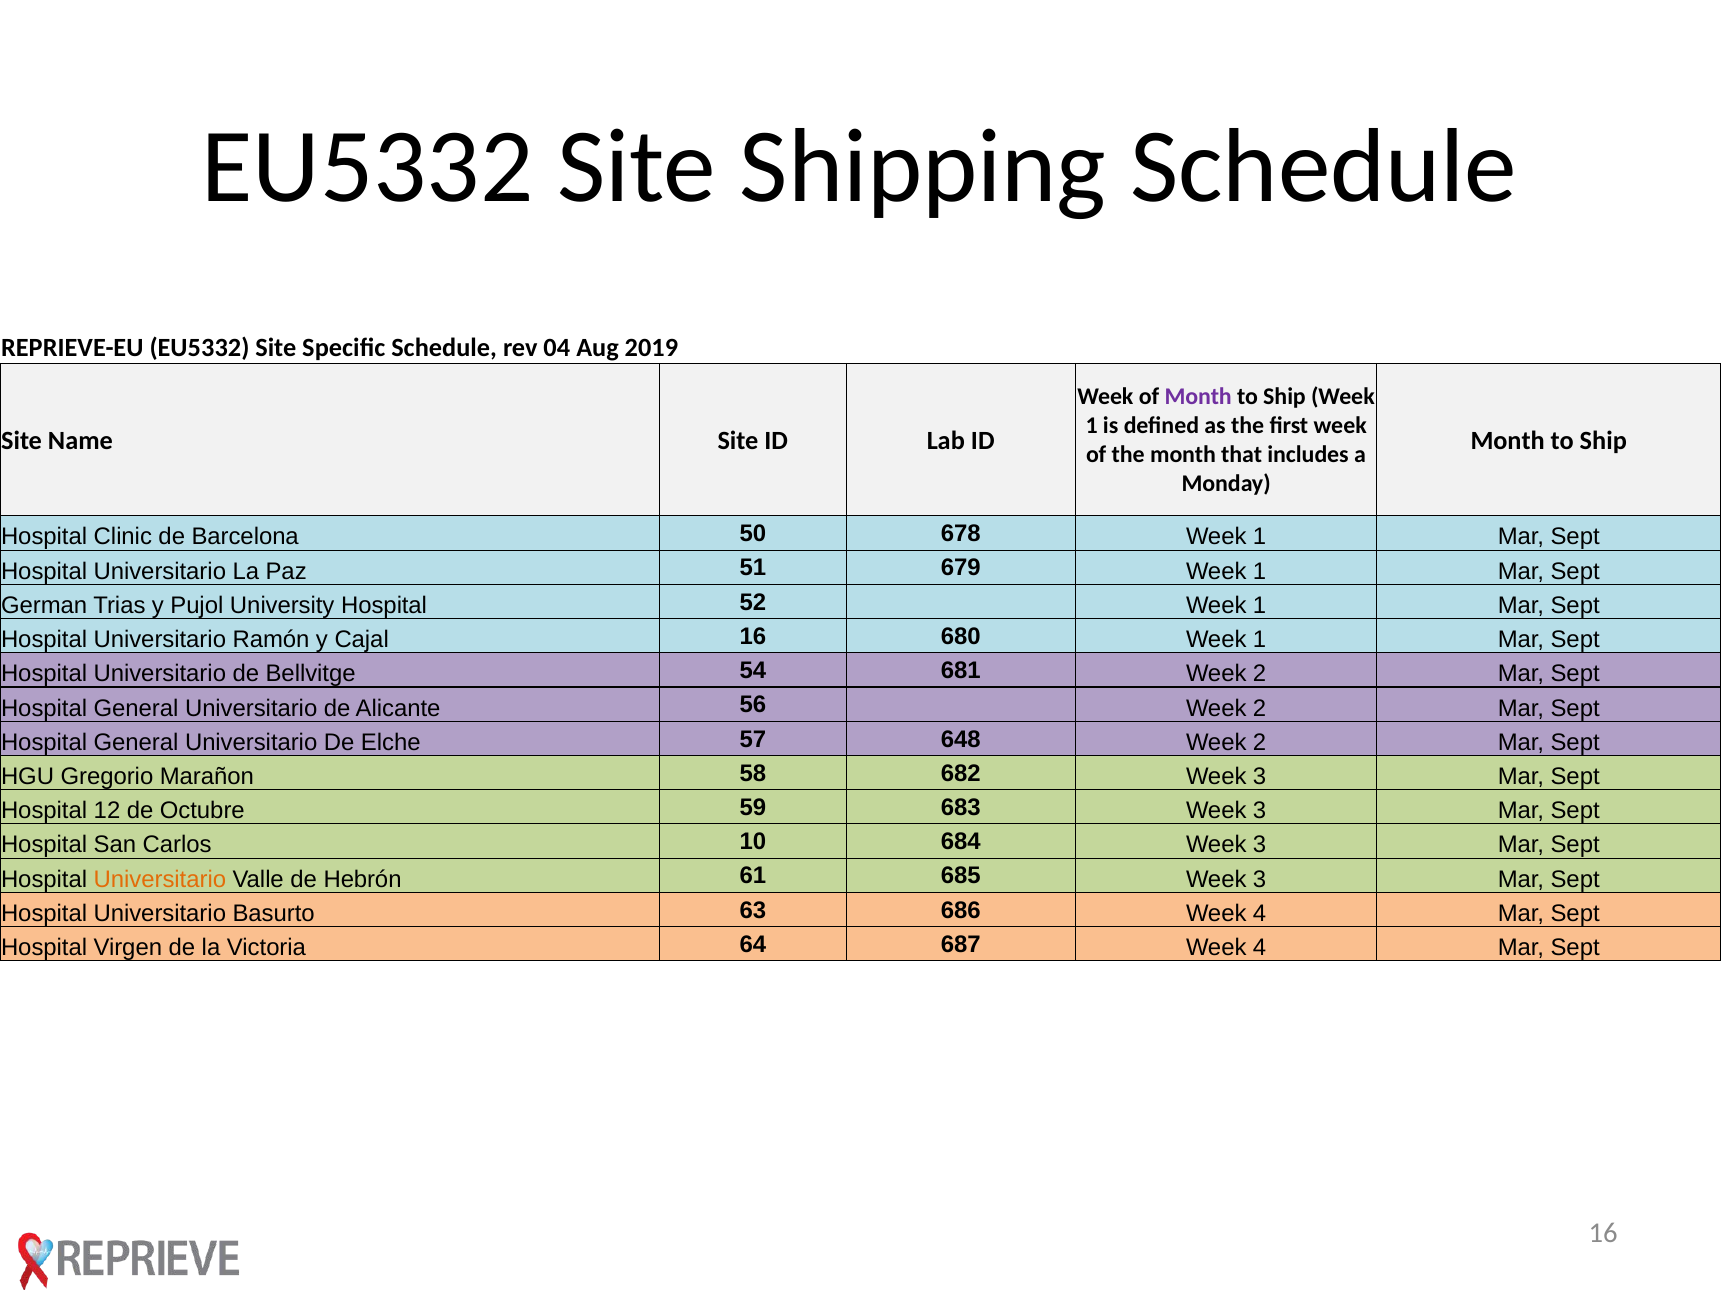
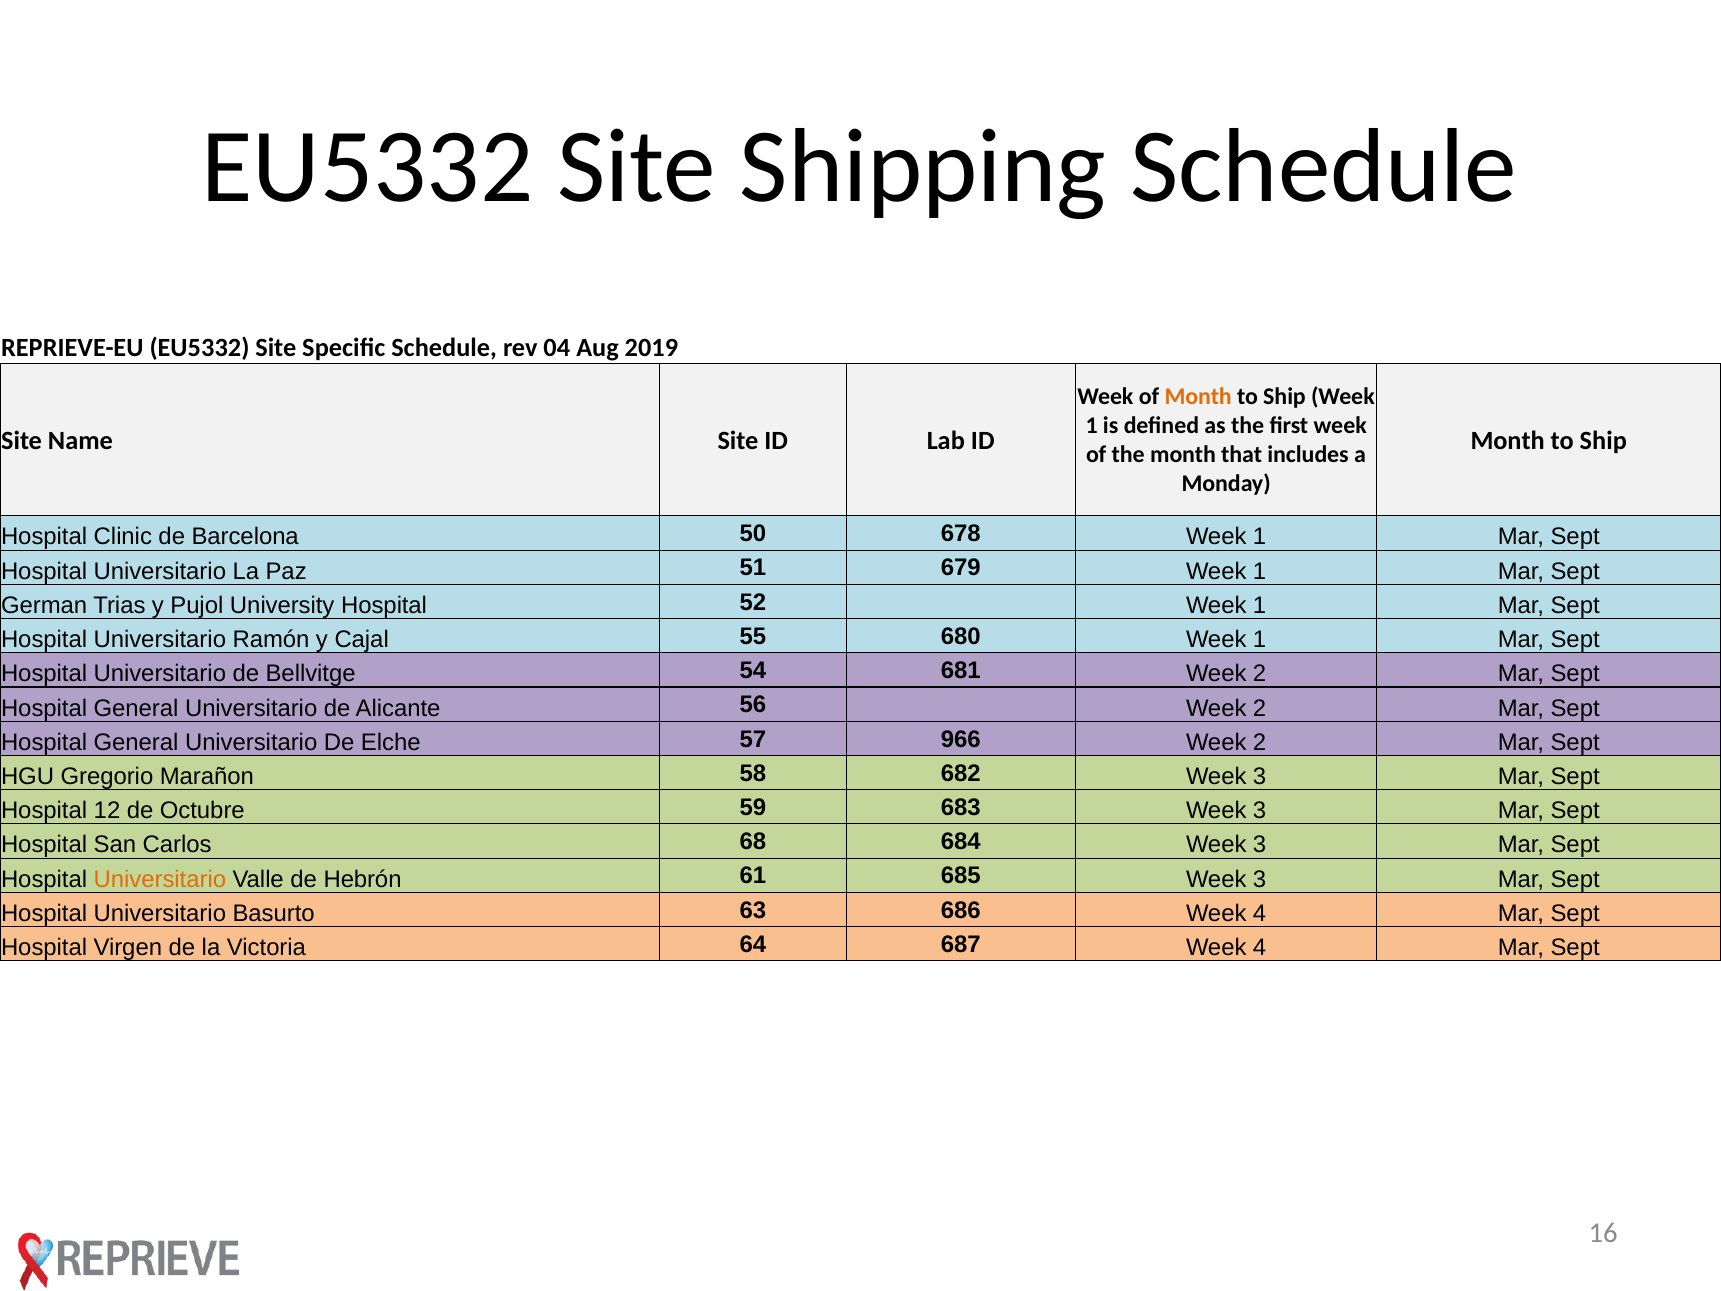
Month colour: purple -> orange (1198, 397)
Cajal 16: 16 -> 55 (753, 636)
648: 648 -> 966 (961, 739)
10: 10 -> 68 (753, 842)
